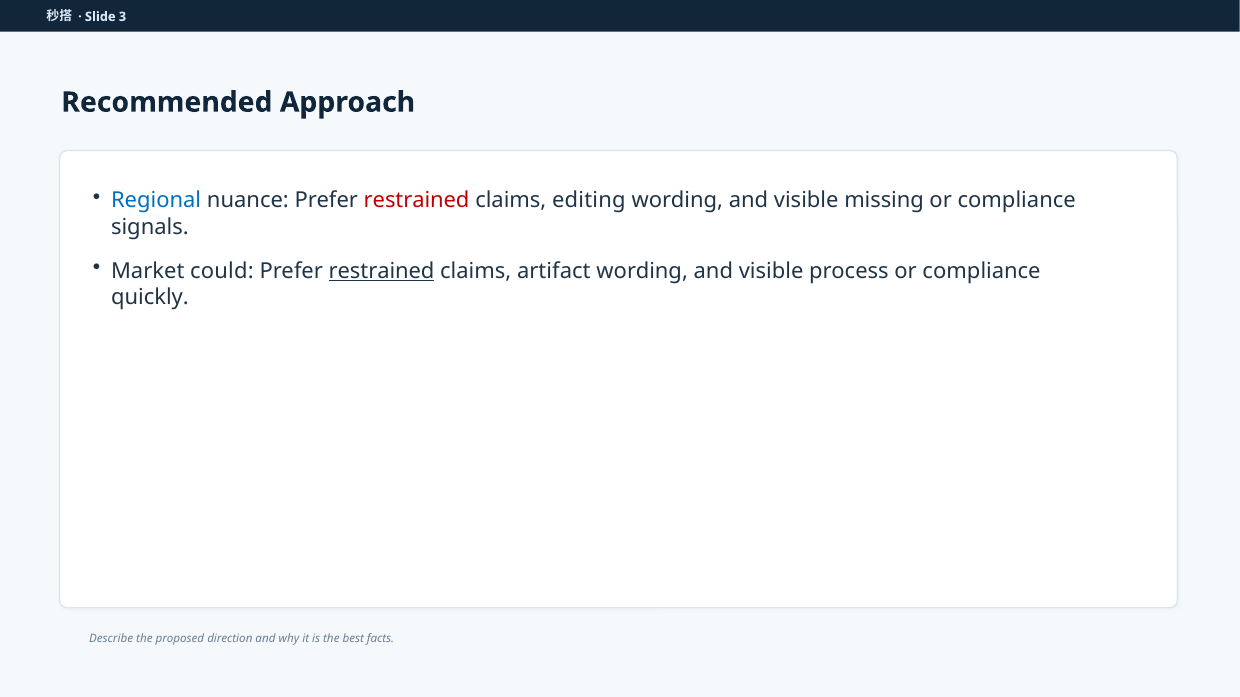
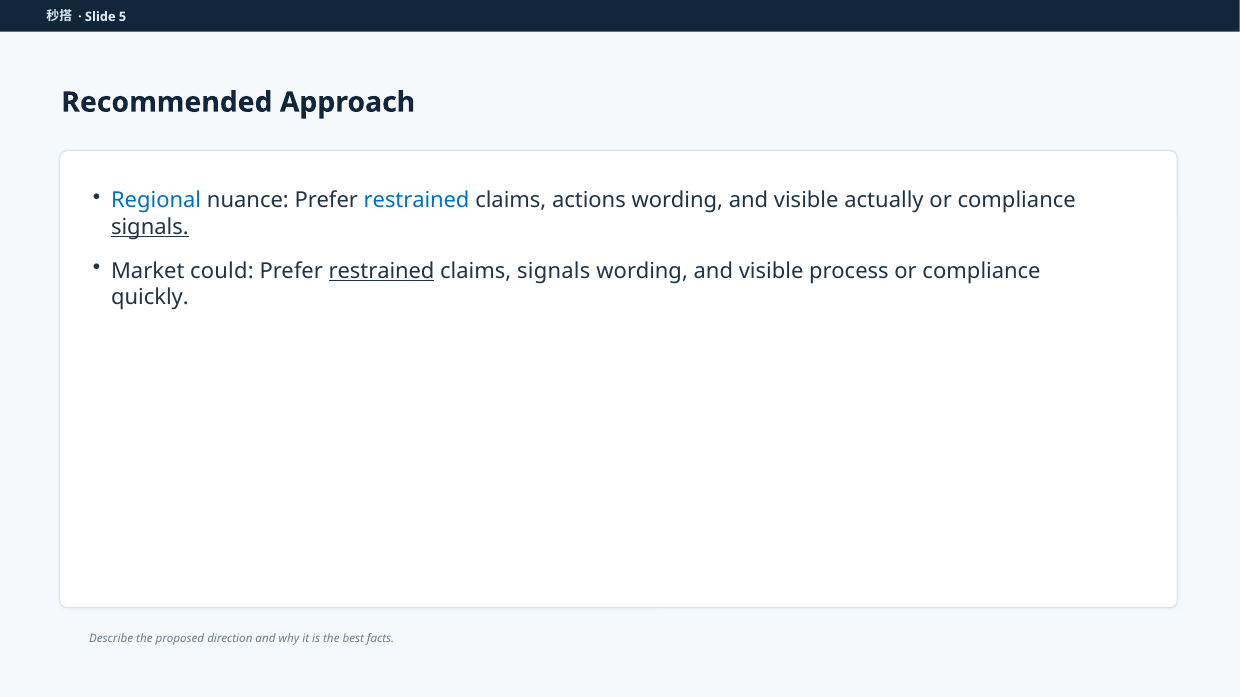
3: 3 -> 5 (122, 17)
restrained colour: red -> blue (417, 201)
editing: editing -> actions (589, 201)
missing: missing -> actually (884, 201)
signals underline: none -> present (150, 227)
claims artifact: artifact -> signals (554, 271)
